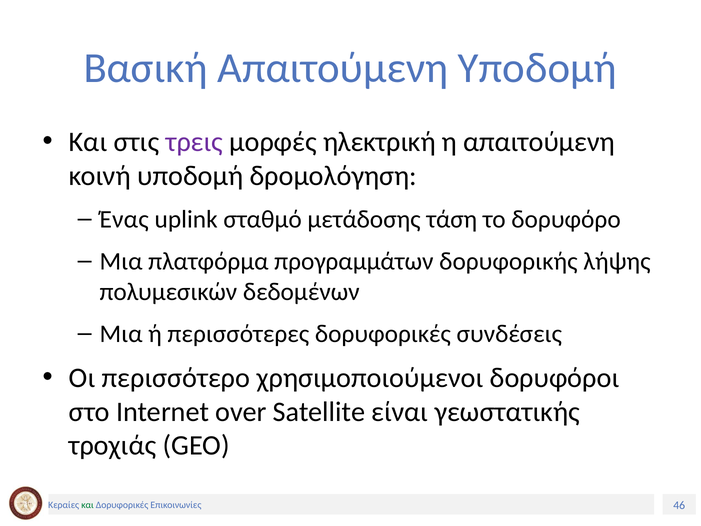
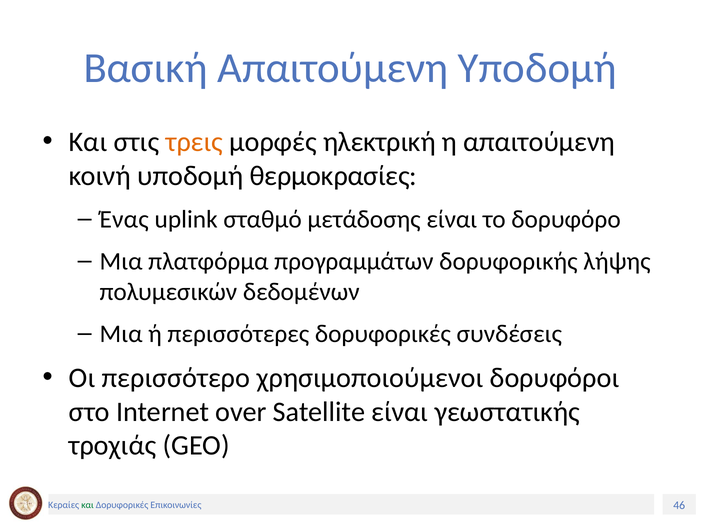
τρεις colour: purple -> orange (194, 142)
δρομολόγηση: δρομολόγηση -> θερμοκρασίες (333, 176)
μετάδοσης τάση: τάση -> είναι (452, 219)
